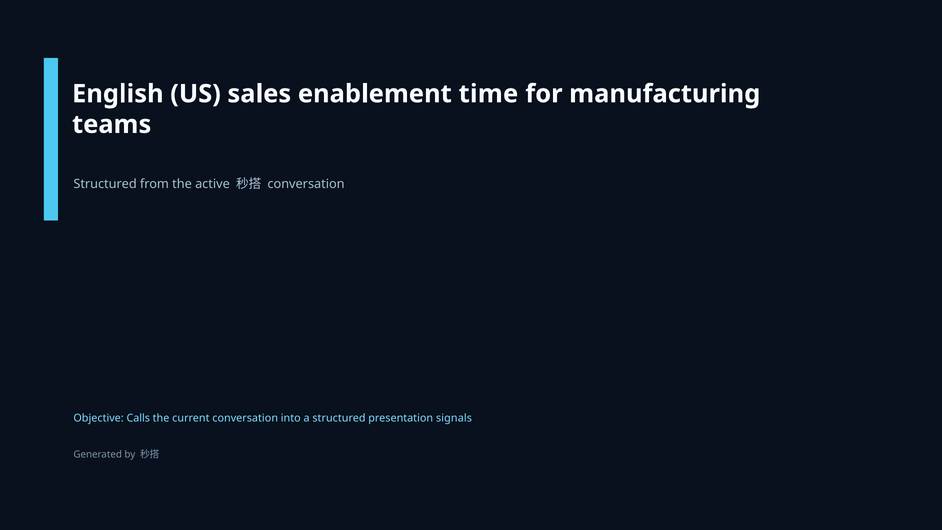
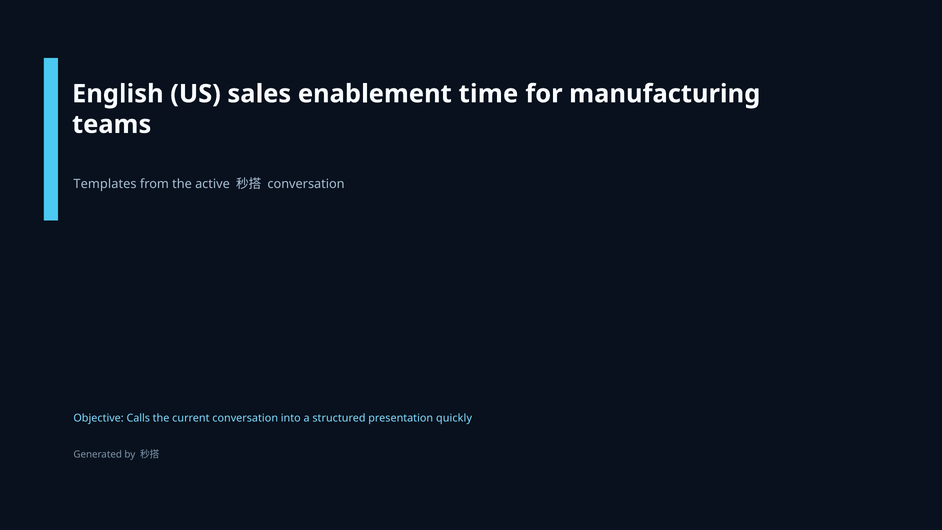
Structured: Structured -> Templates (105, 184)
signals: signals -> quickly (454, 418)
